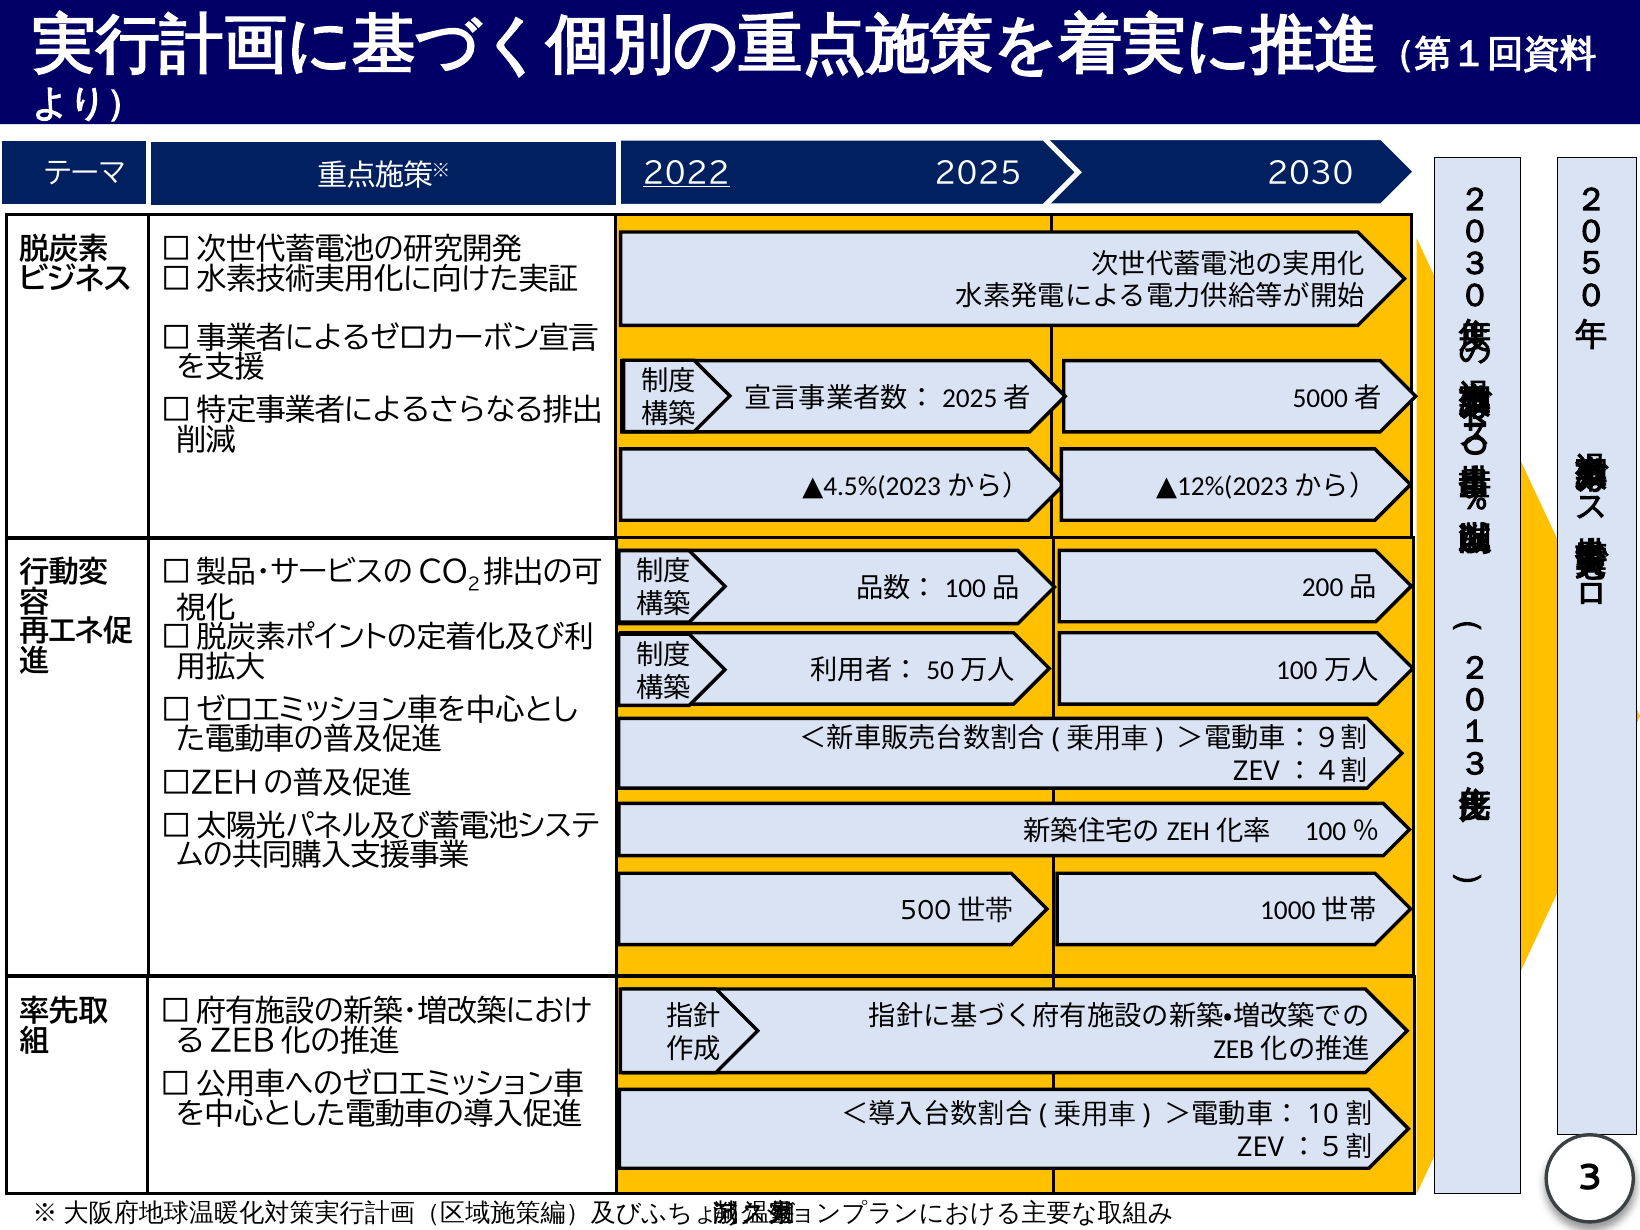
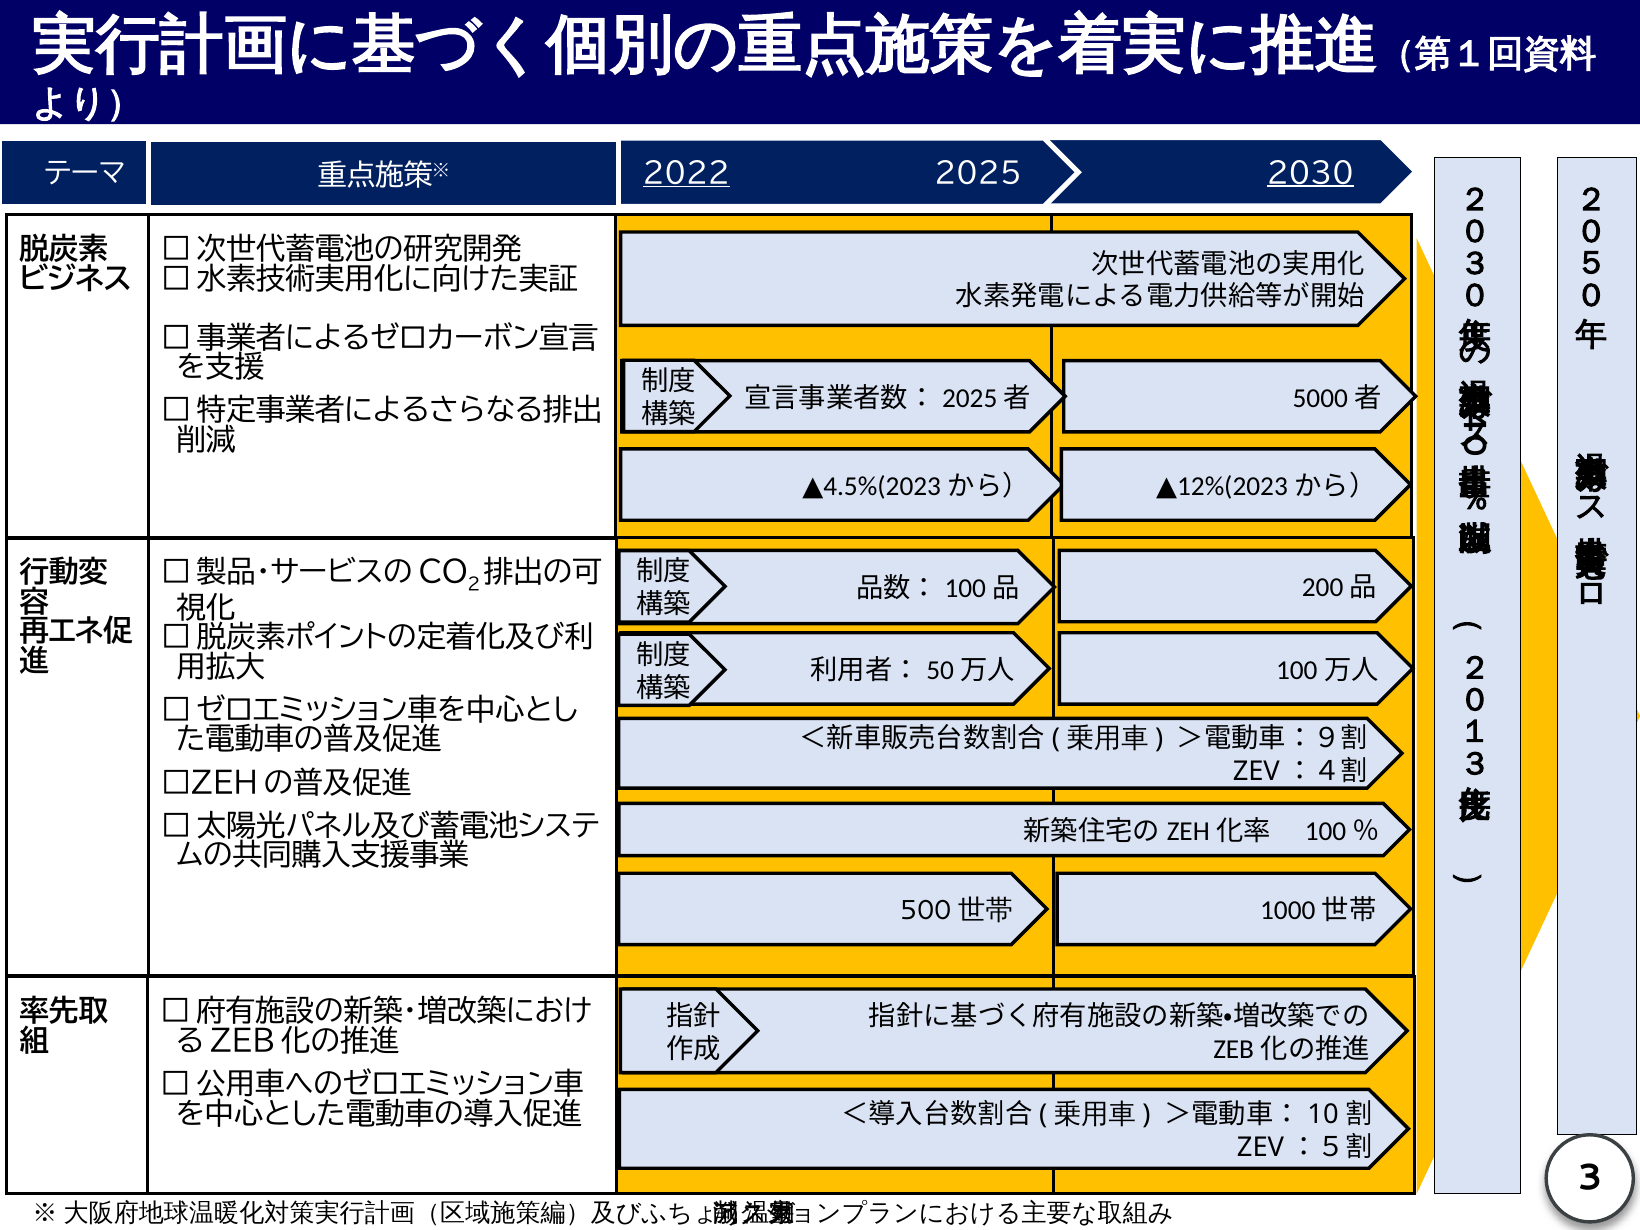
2030 underline: none -> present (1310, 174)
